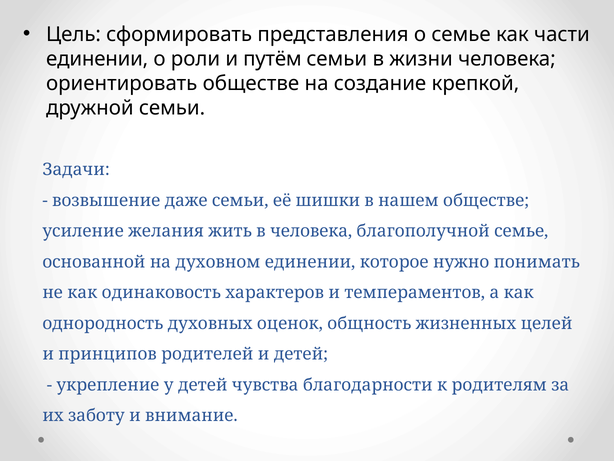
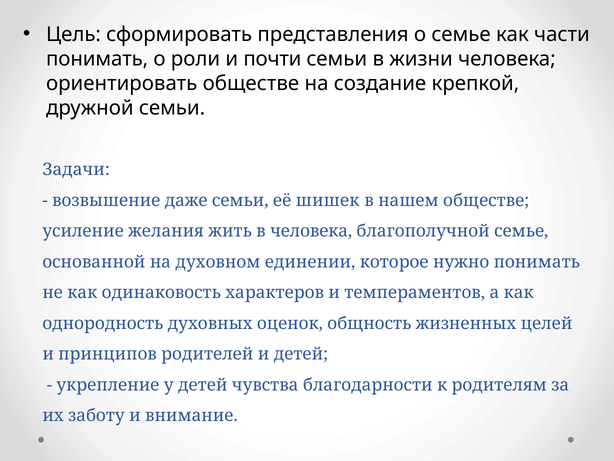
единении: единении -> понимать (97, 59)
путём: путём -> почти (272, 59)
шишки: шишки -> шишек (328, 200)
